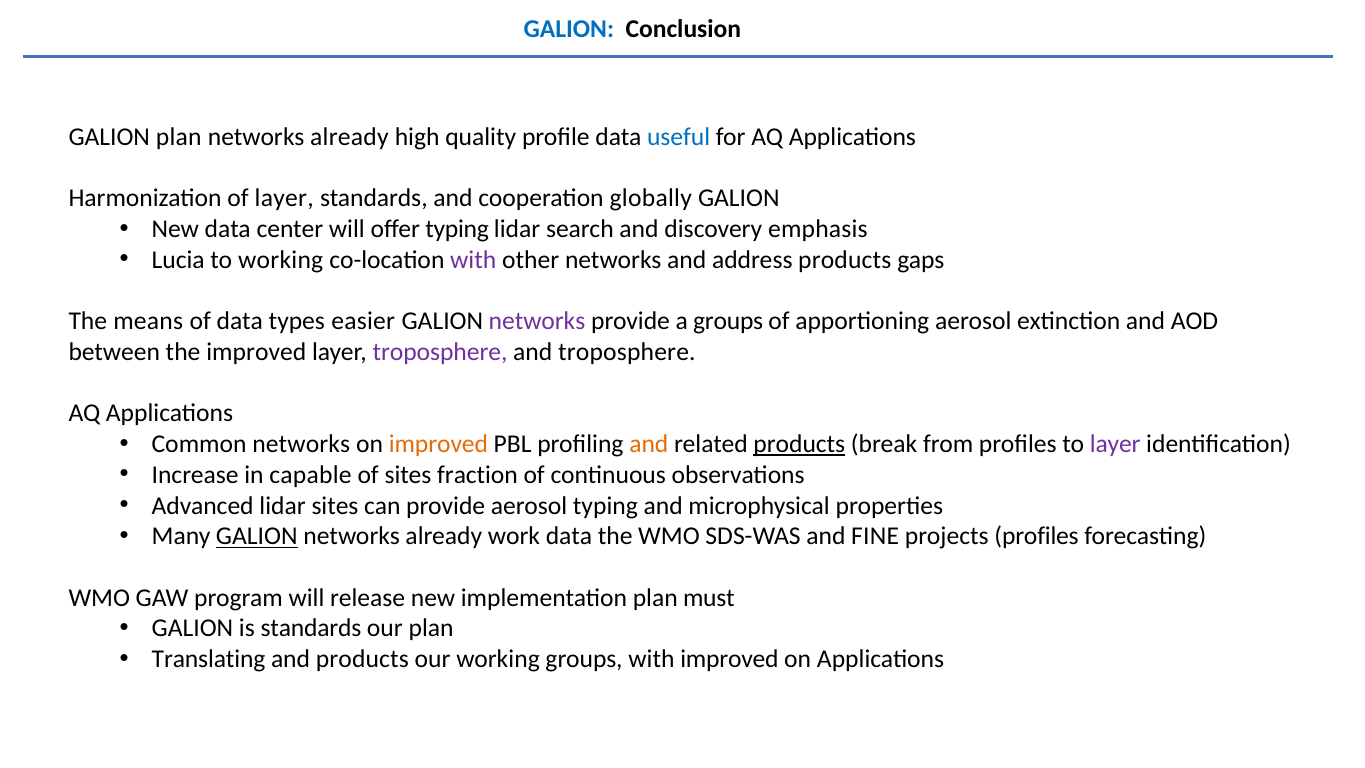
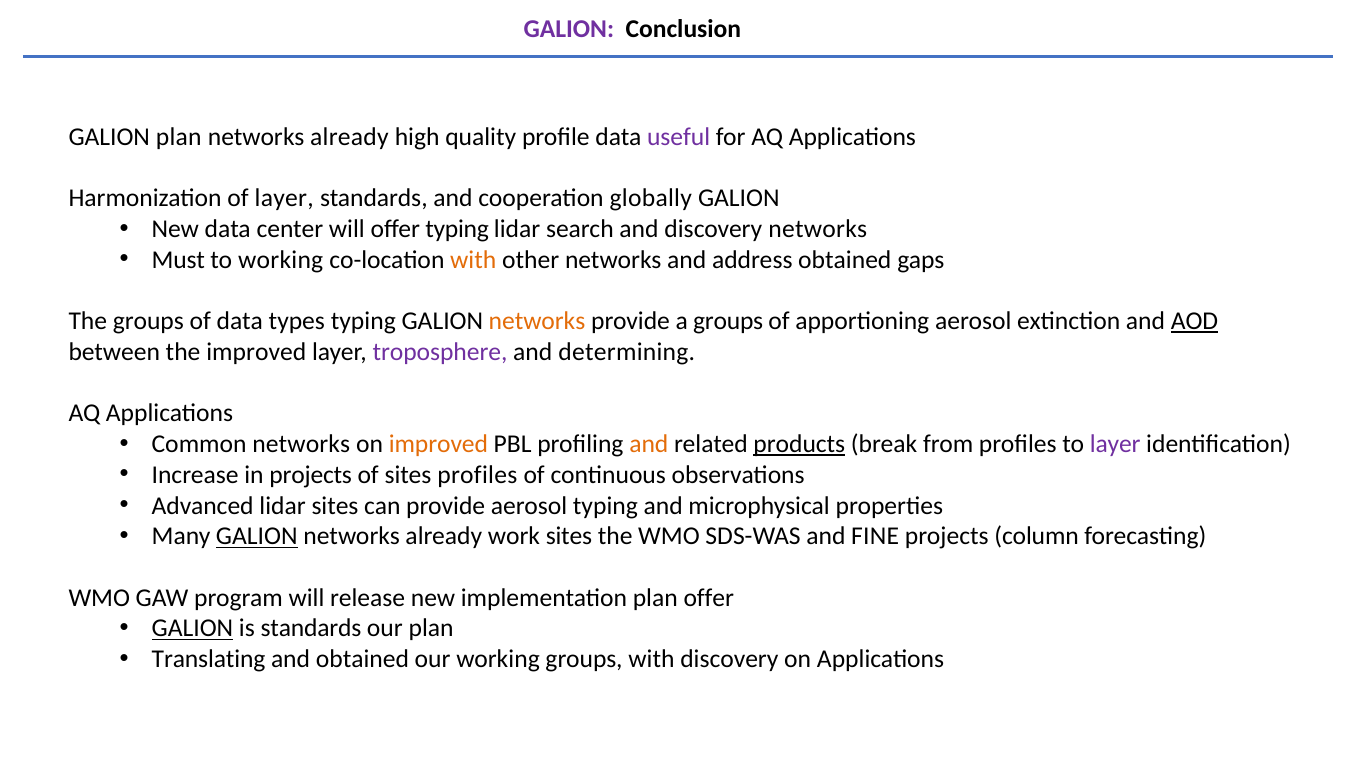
GALION colour: blue -> purple (569, 29)
useful colour: blue -> purple (679, 137)
discovery emphasis: emphasis -> networks (818, 229)
Lucia: Lucia -> Must (178, 260)
with colour: purple -> orange (473, 260)
address products: products -> obtained (845, 260)
The means: means -> groups (148, 321)
types easier: easier -> typing (363, 321)
networks colour: purple -> orange (537, 321)
AOD underline: none -> present (1195, 321)
and troposphere: troposphere -> determining (627, 352)
in capable: capable -> projects (311, 475)
sites fraction: fraction -> profiles (477, 475)
work data: data -> sites (569, 536)
projects profiles: profiles -> column (1037, 536)
plan must: must -> offer (709, 598)
GALION underline: none -> present (192, 628)
and products: products -> obtained (362, 659)
with improved: improved -> discovery (729, 659)
